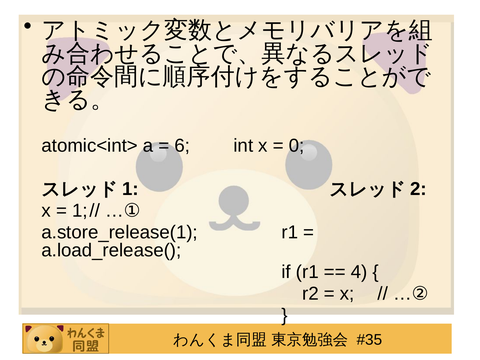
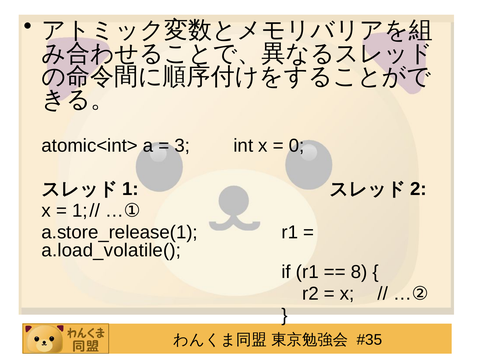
6: 6 -> 3 (182, 146)
a.load_release(: a.load_release( -> a.load_volatile( (111, 250)
4: 4 -> 8 (359, 272)
